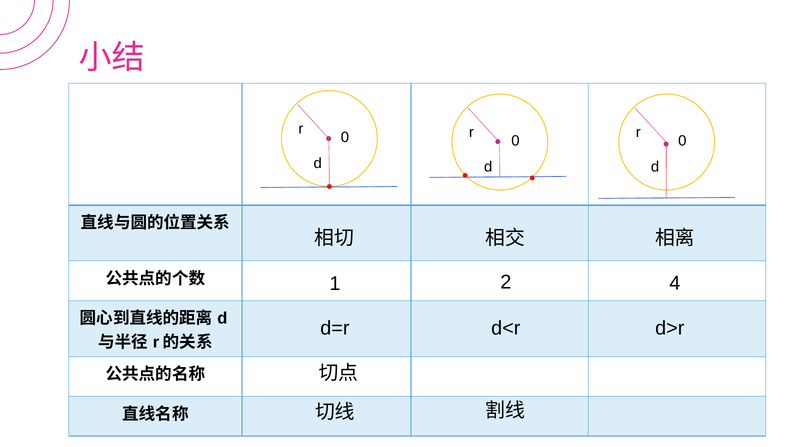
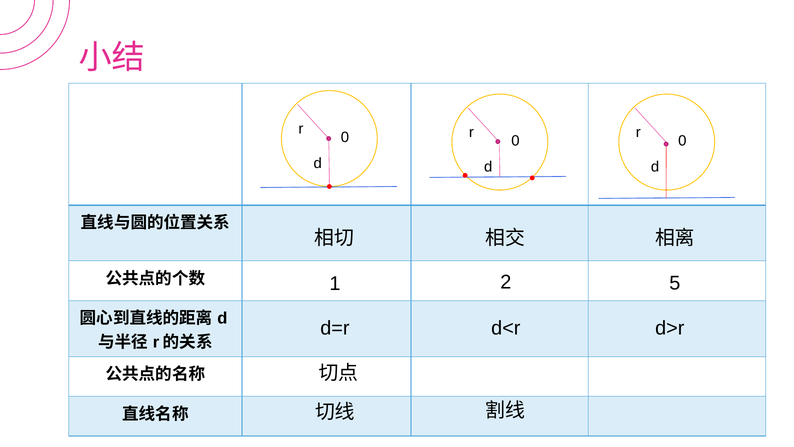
4: 4 -> 5 (675, 283)
